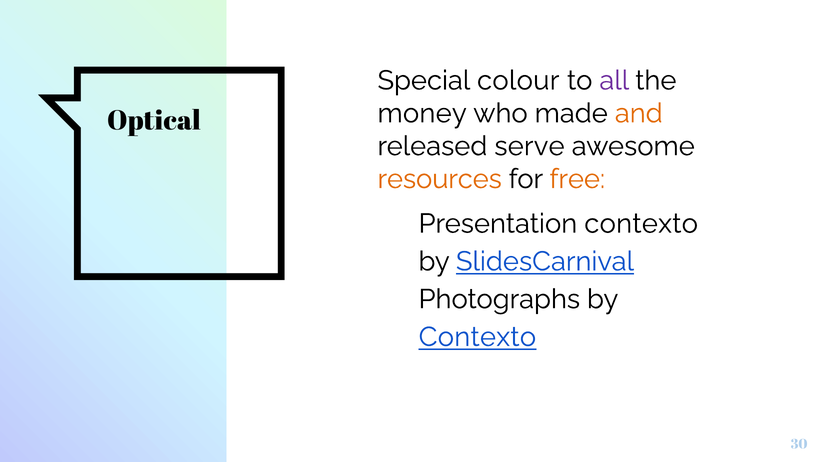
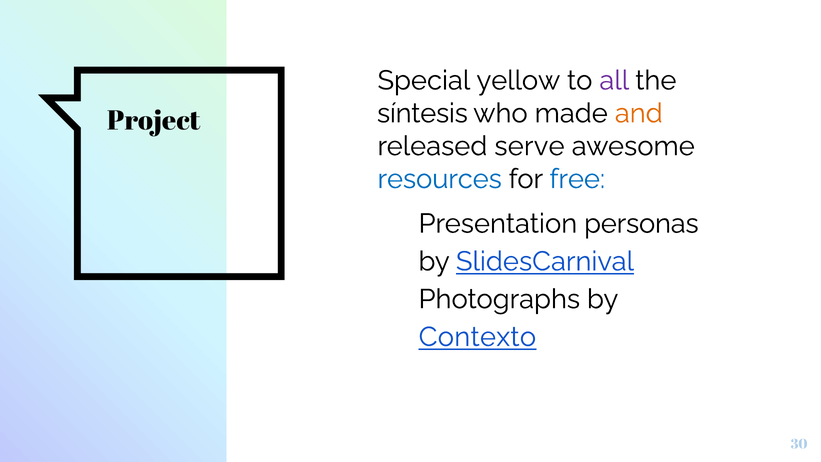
colour: colour -> yellow (518, 80)
money: money -> síntesis (422, 113)
Optical: Optical -> Project (154, 121)
resources colour: orange -> blue (440, 179)
free colour: orange -> blue (577, 179)
contexto: contexto -> personas (641, 224)
